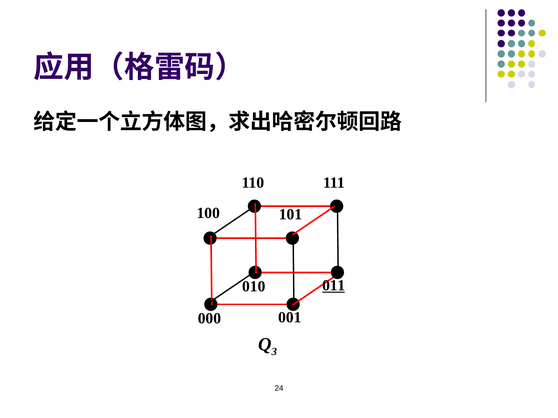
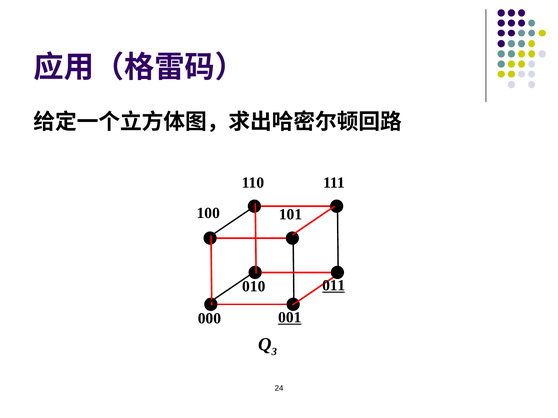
001 underline: none -> present (290, 318)
